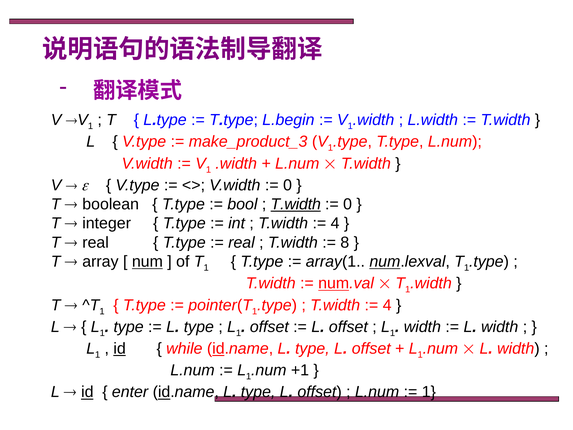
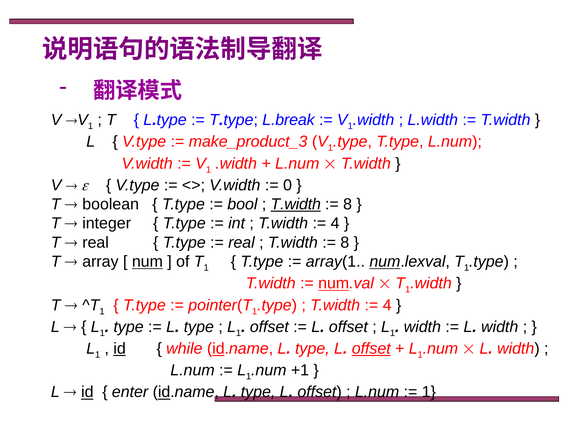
L.begin: L.begin -> L.break (288, 120)
0: 0 -> 8 (348, 204)
offset underline: none -> present (371, 348)
